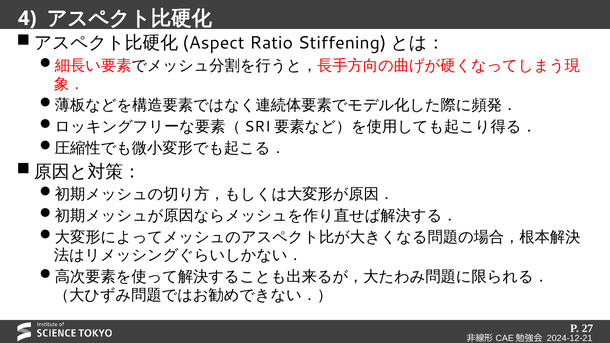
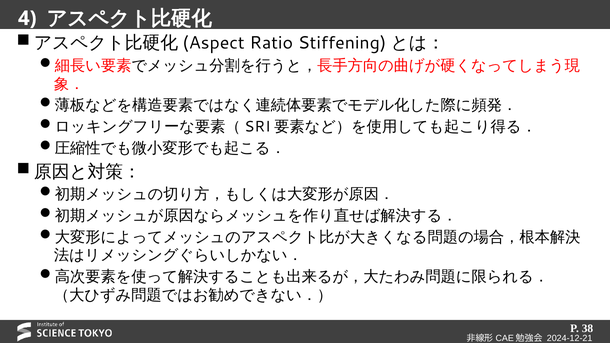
27: 27 -> 38 (587, 329)
